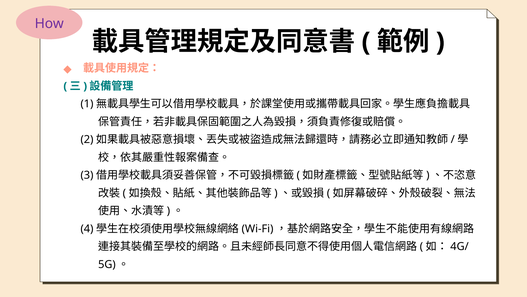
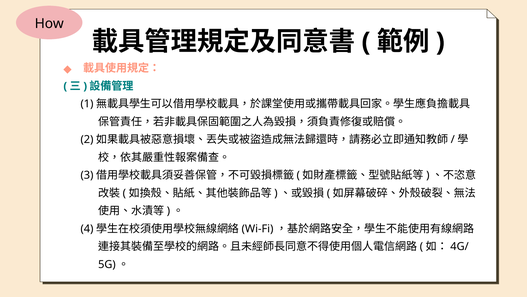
How colour: purple -> black (49, 23)
